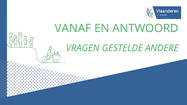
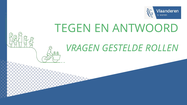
VANAF: VANAF -> TEGEN (73, 28)
ANDERE: ANDERE -> ROLLEN (162, 48)
